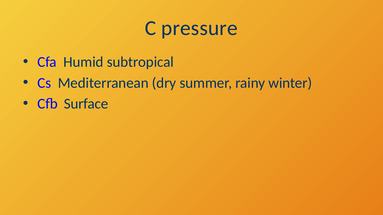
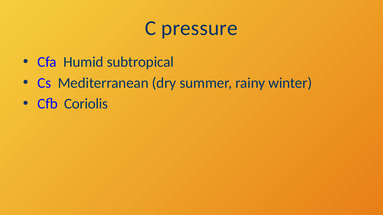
Surface: Surface -> Coriolis (86, 104)
